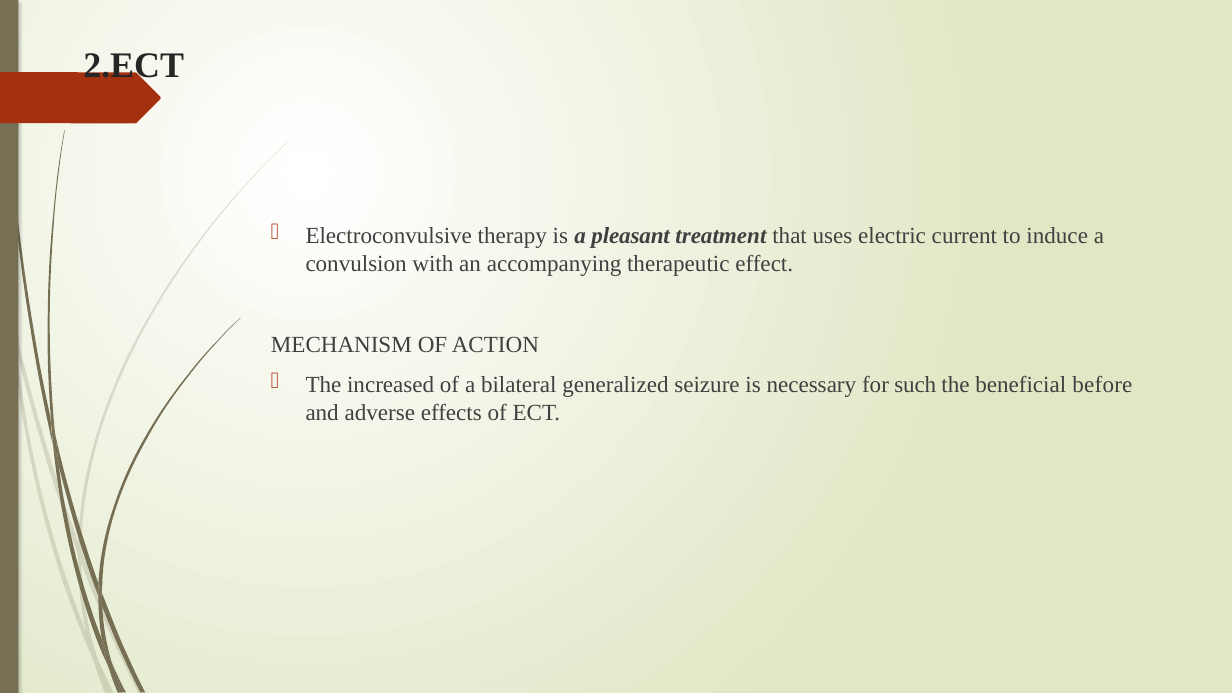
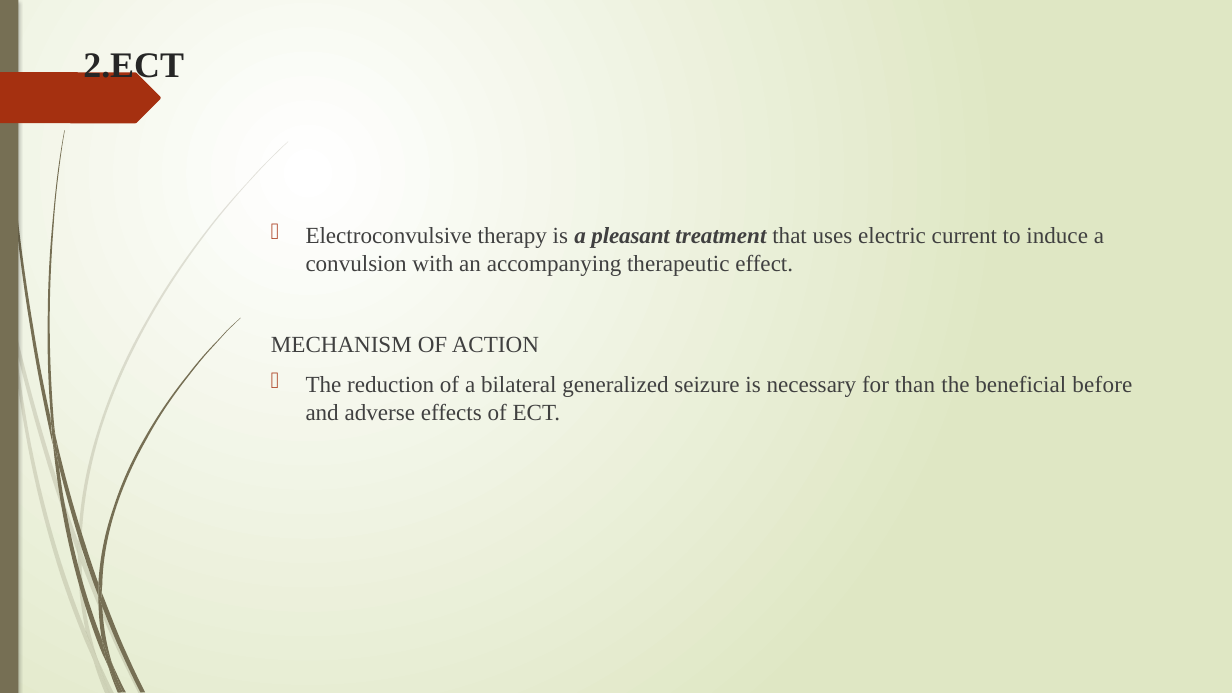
increased: increased -> reduction (391, 385)
such: such -> than (915, 385)
